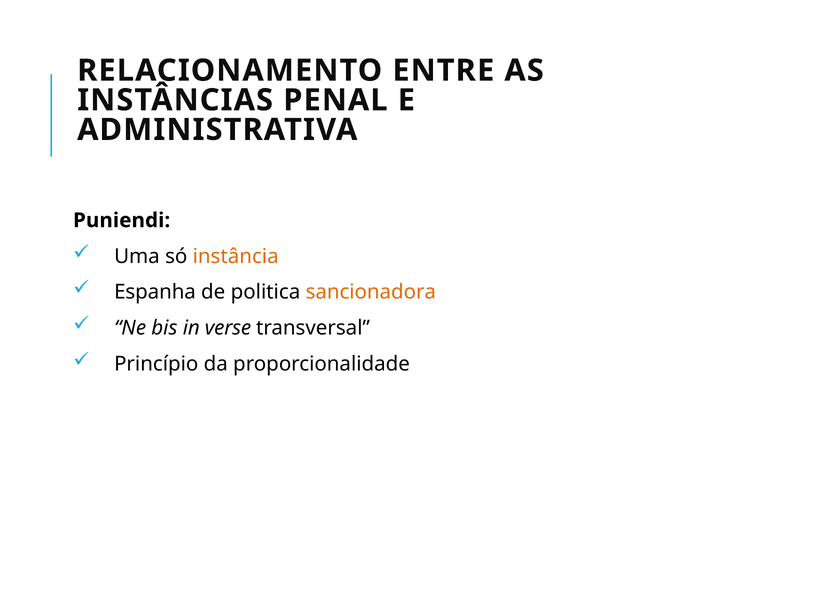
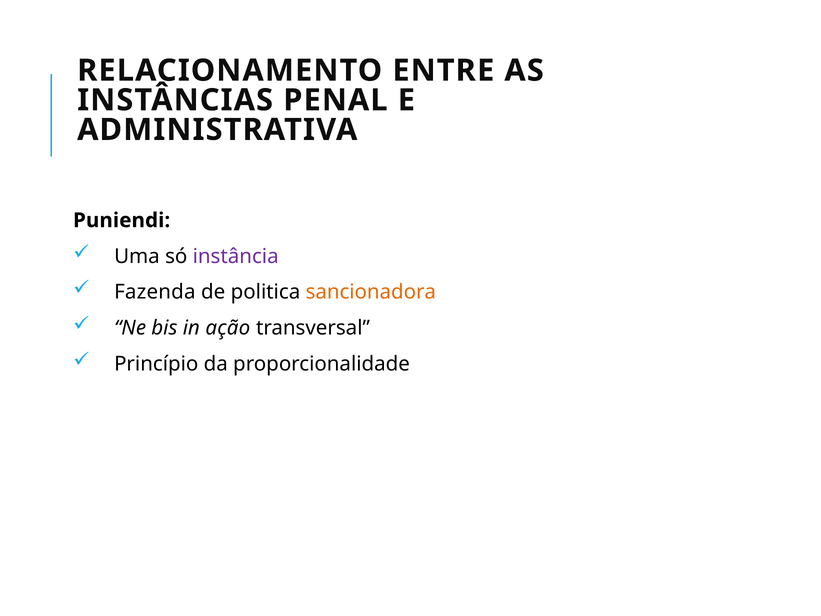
instância colour: orange -> purple (236, 256)
Espanha: Espanha -> Fazenda (155, 292)
verse: verse -> ação (228, 328)
